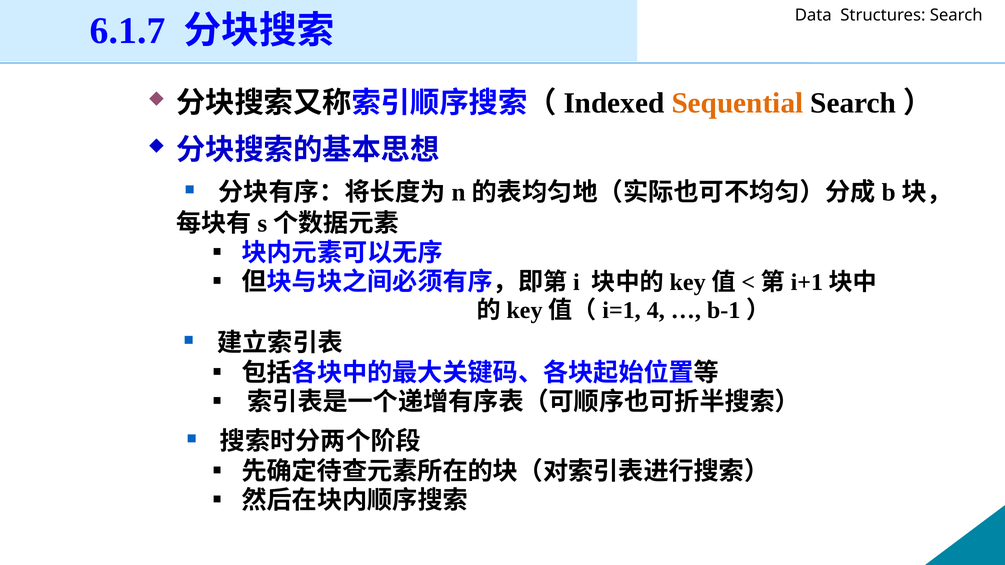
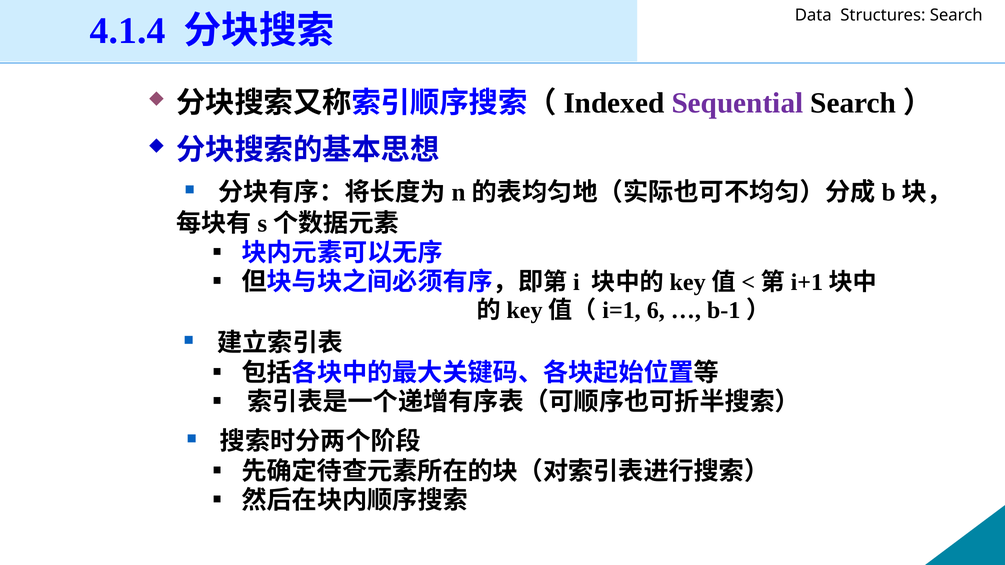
6.1.7: 6.1.7 -> 4.1.4 (128, 31)
Sequential colour: orange -> purple (738, 103)
4: 4 -> 6 (656, 311)
